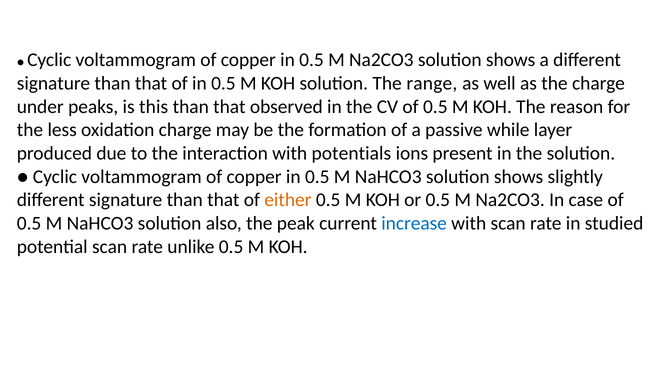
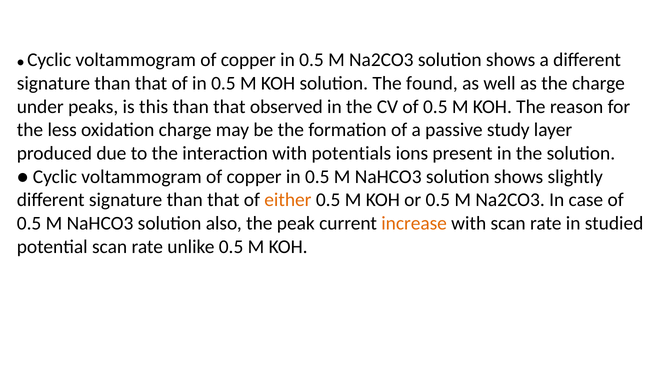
range: range -> found (432, 83)
while: while -> study (508, 130)
increase colour: blue -> orange (414, 223)
